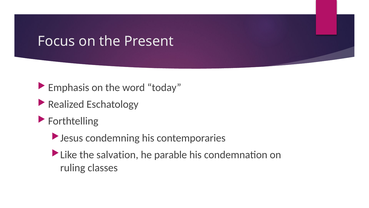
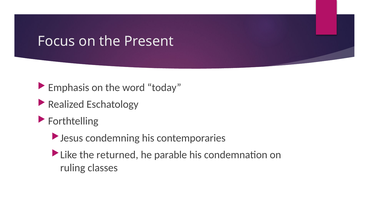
salvation: salvation -> returned (117, 154)
